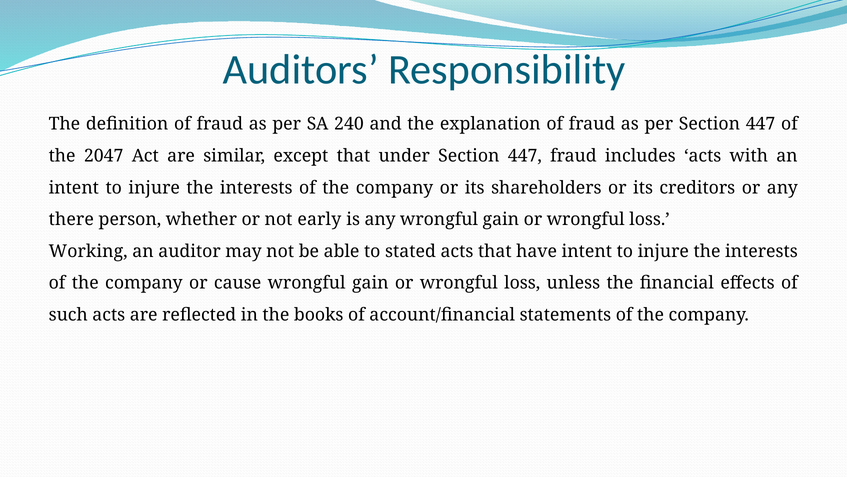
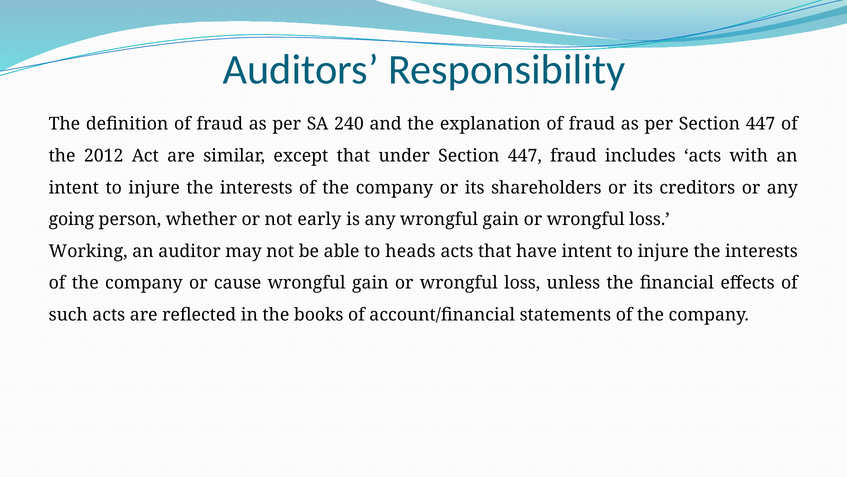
2047: 2047 -> 2012 (104, 156)
there: there -> going (71, 219)
stated: stated -> heads (410, 251)
